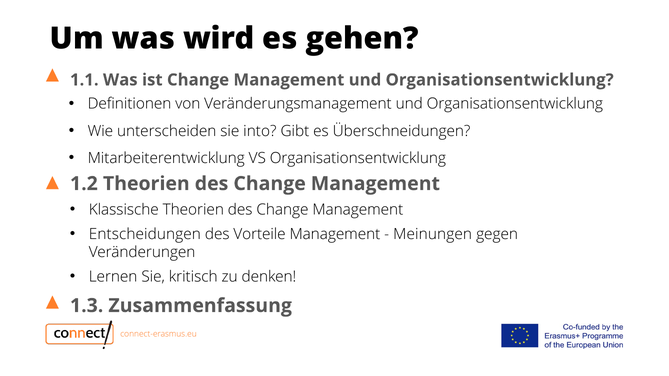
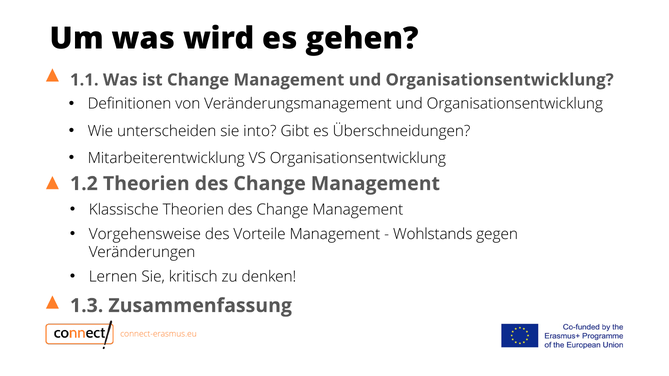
Entscheidungen: Entscheidungen -> Vorgehensweise (145, 234)
Meinungen: Meinungen -> Wohlstands (433, 234)
